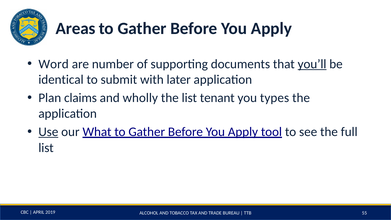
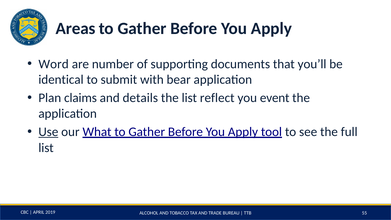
you’ll underline: present -> none (312, 64)
later: later -> bear (179, 80)
wholly: wholly -> details (140, 98)
tenant: tenant -> reflect (217, 98)
types: types -> event (275, 98)
